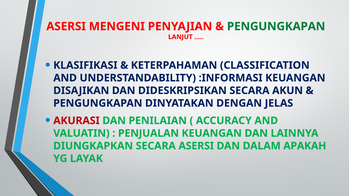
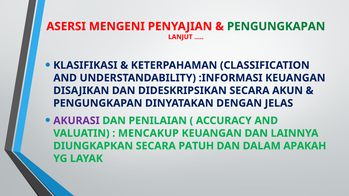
AKURASI colour: red -> purple (76, 121)
PENJUALAN: PENJUALAN -> MENCAKUP (148, 133)
SECARA ASERSI: ASERSI -> PATUH (196, 146)
